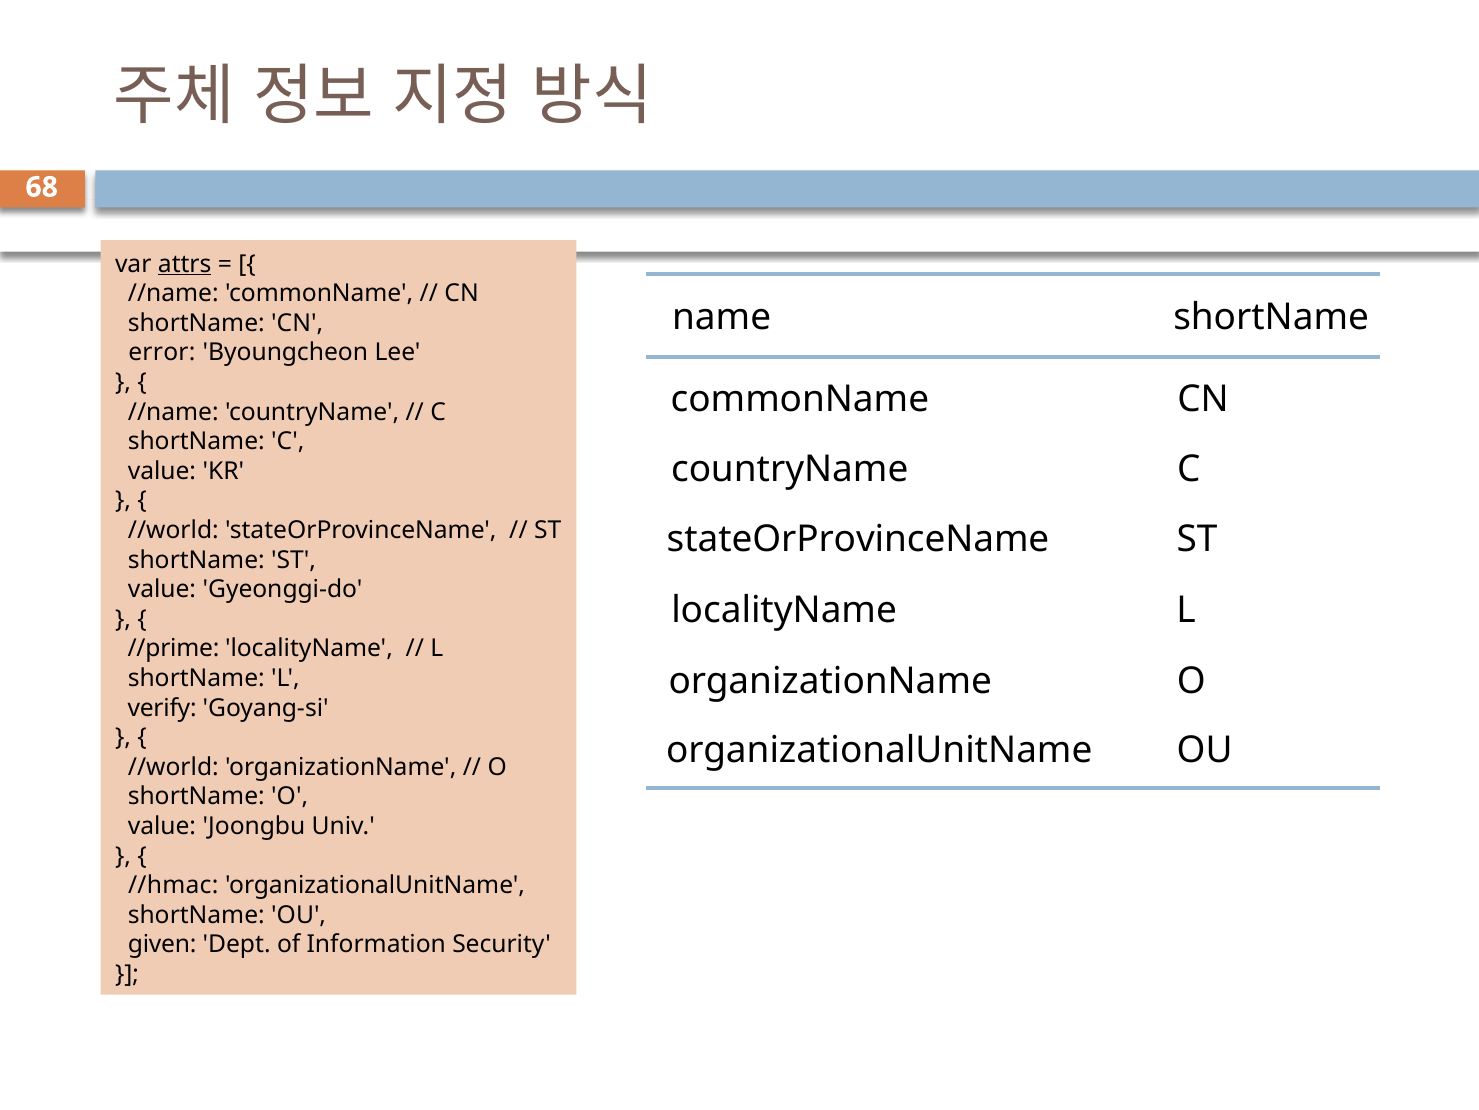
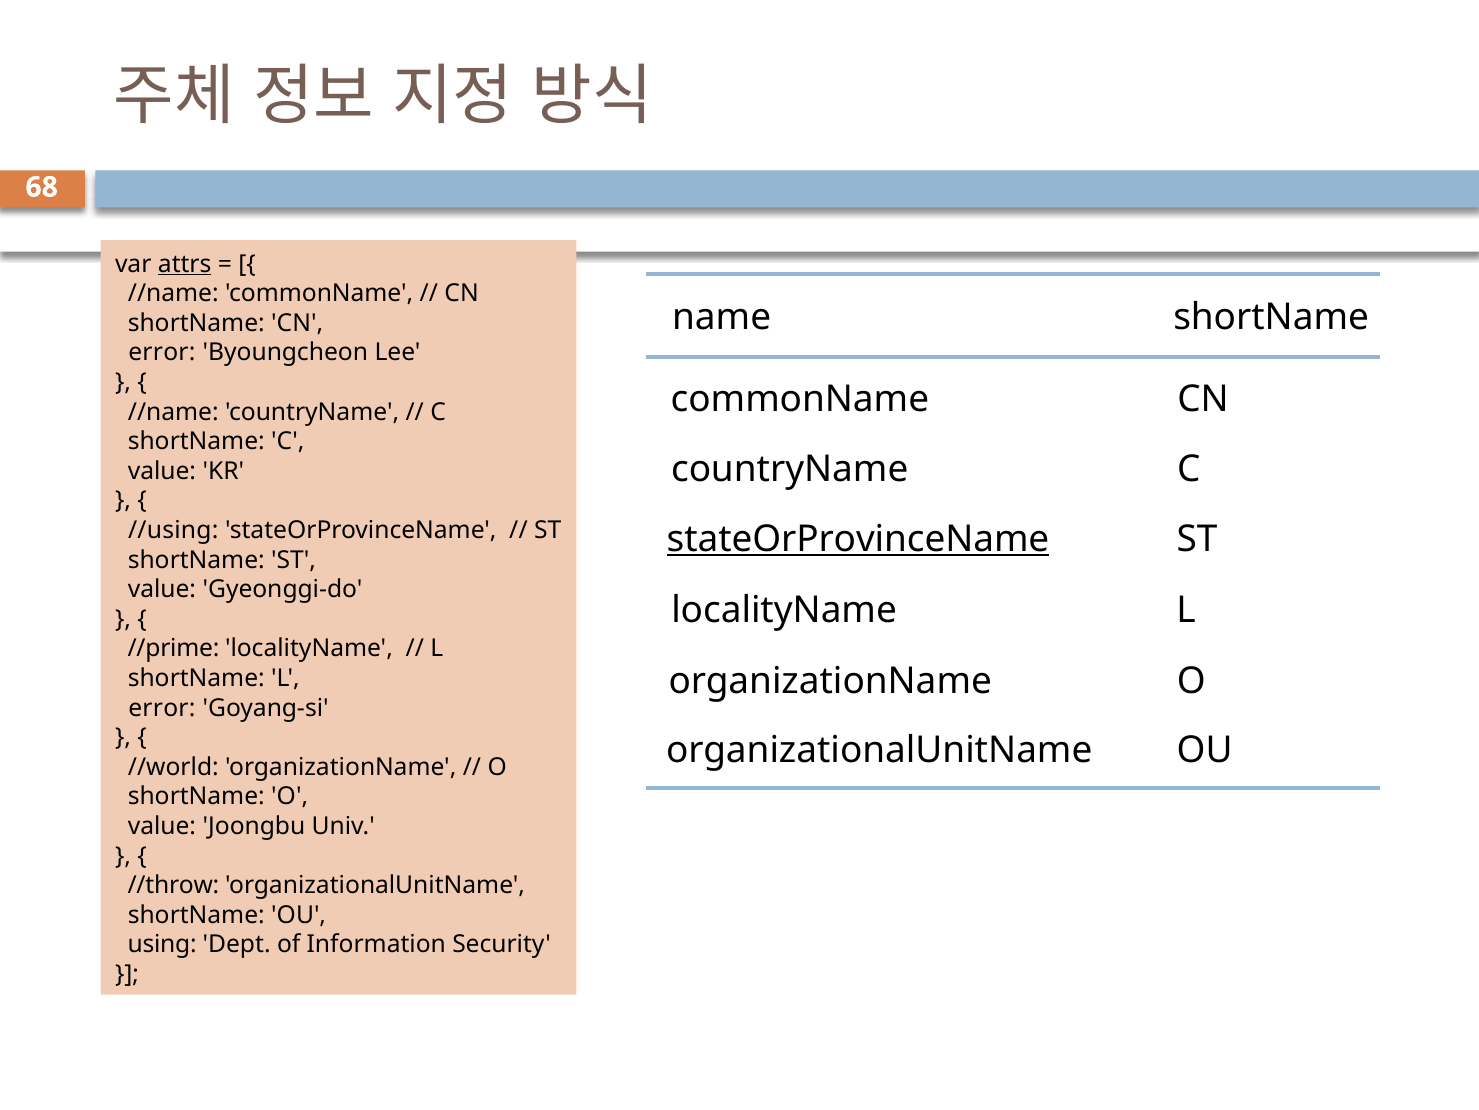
//world: //world -> //using (173, 530)
stateOrProvinceName underline: none -> present (858, 539)
verify: verify -> error (162, 708)
//hmac: //hmac -> //throw (173, 885)
given: given -> using (162, 944)
